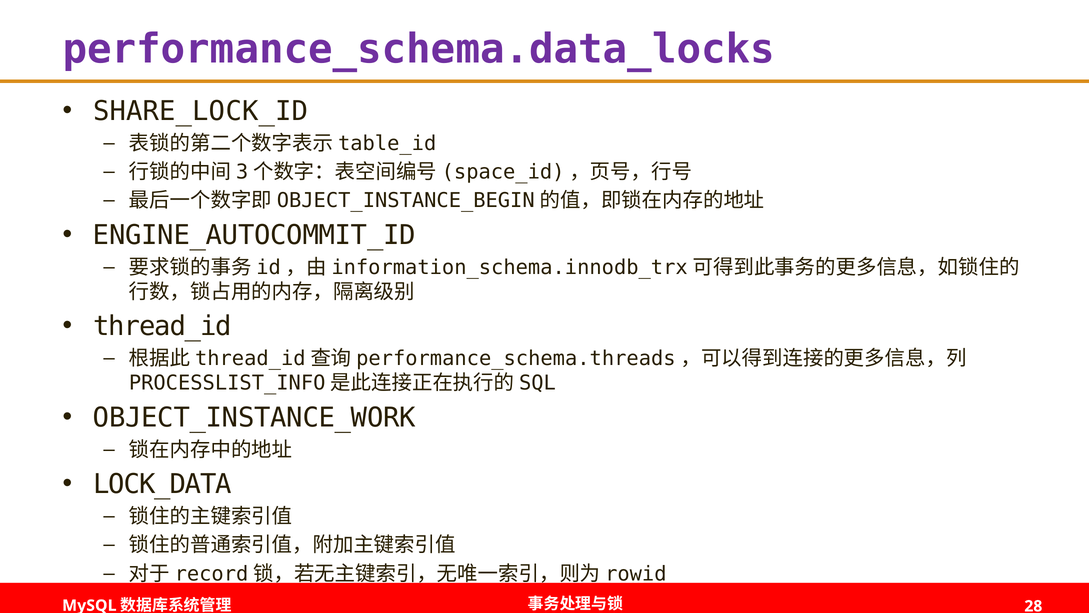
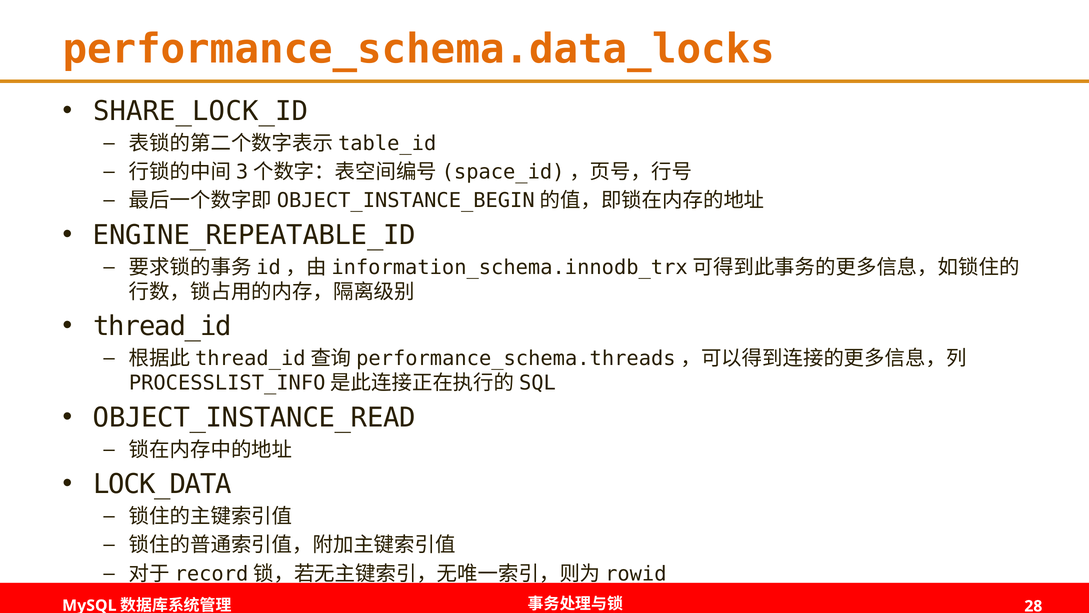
performance_schema.data_locks colour: purple -> orange (419, 49)
ENGINE_AUTOCOMMIT_ID: ENGINE_AUTOCOMMIT_ID -> ENGINE_REPEATABLE_ID (254, 235)
OBJECT_INSTANCE_WORK: OBJECT_INSTANCE_WORK -> OBJECT_INSTANCE_READ (254, 417)
